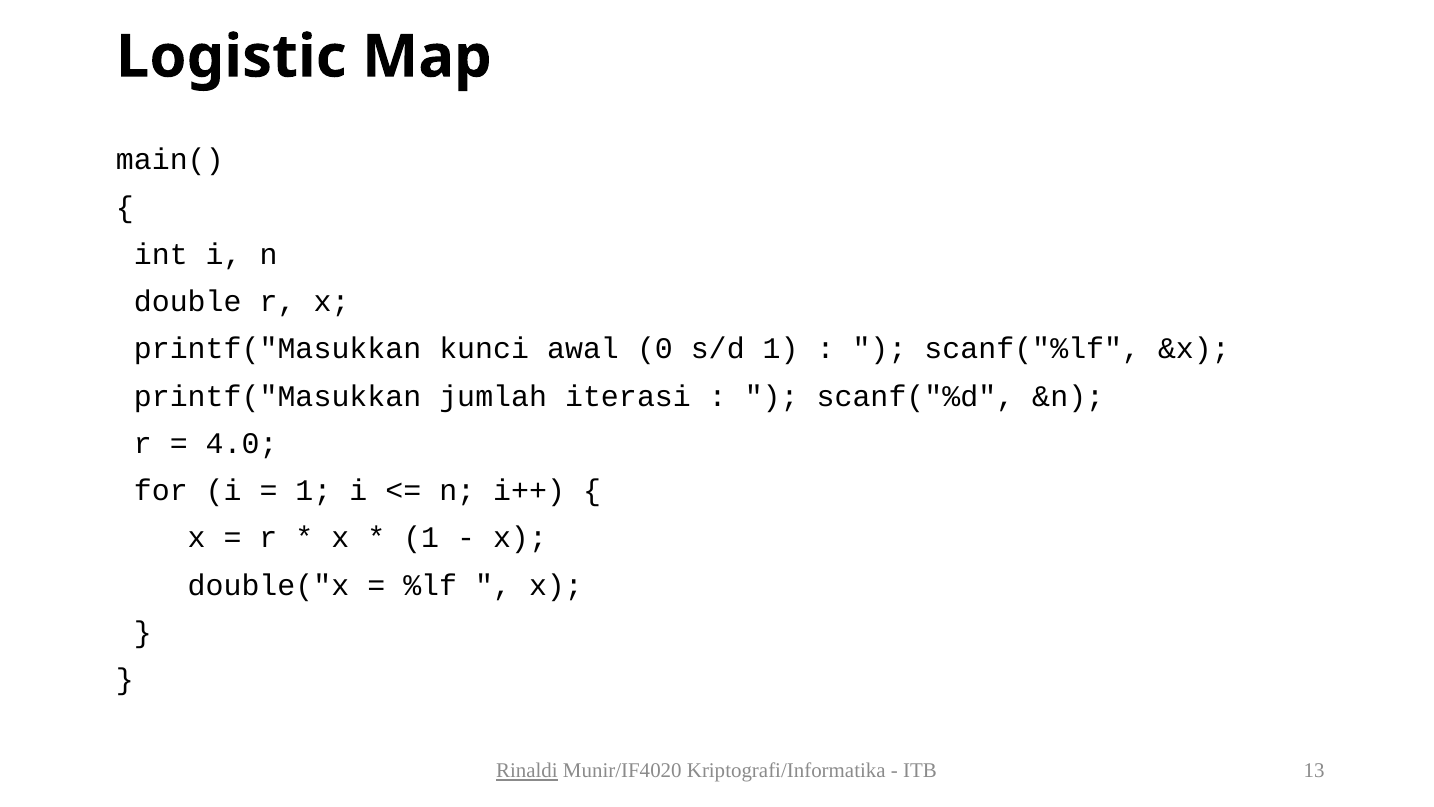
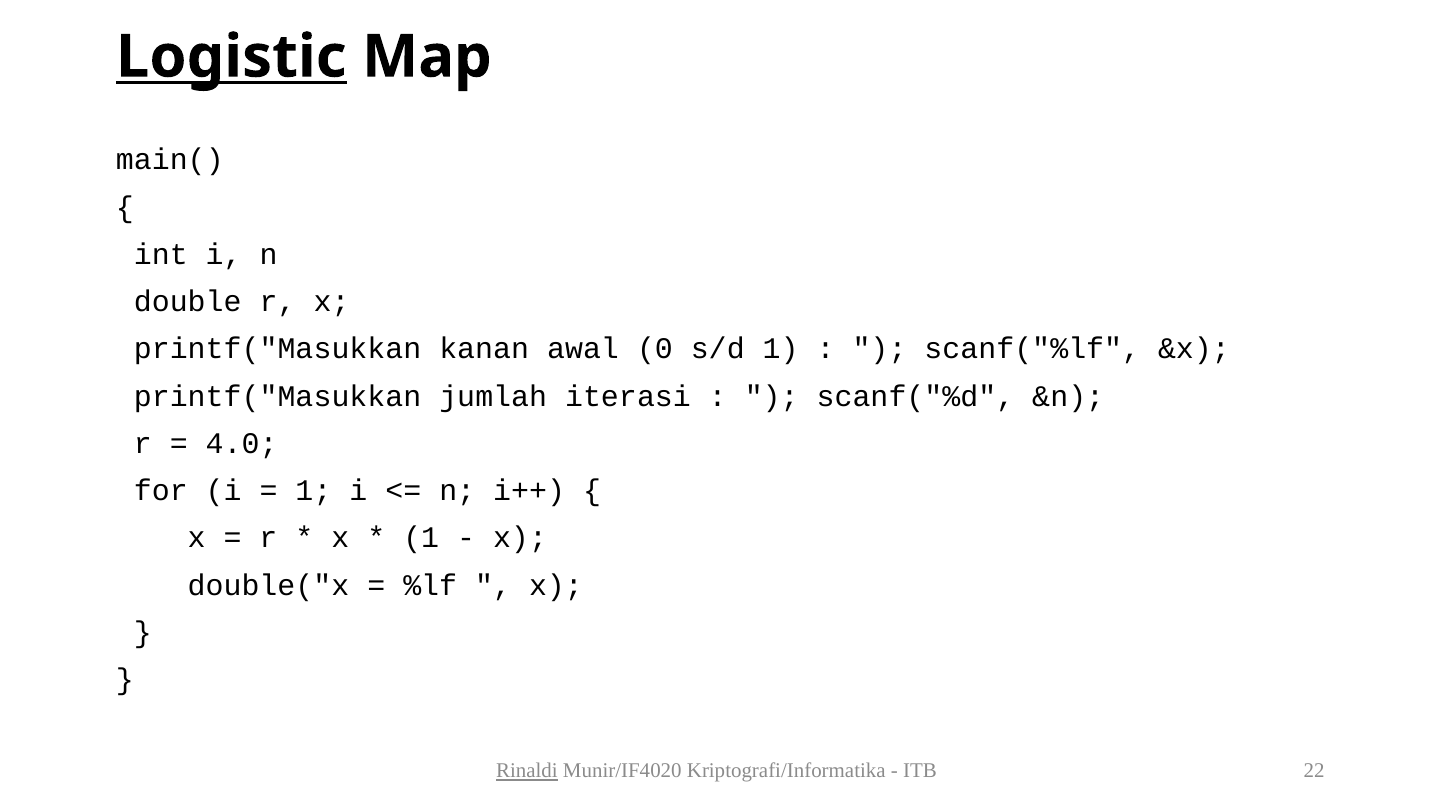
Logistic underline: none -> present (231, 57)
kunci: kunci -> kanan (484, 349)
13: 13 -> 22 (1314, 771)
